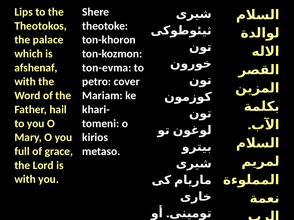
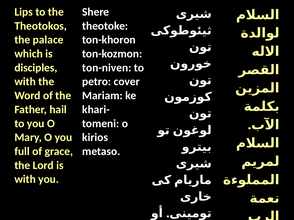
afshenaf: afshenaf -> disciples (36, 68)
ton-evma: ton-evma -> ton-niven (107, 68)
